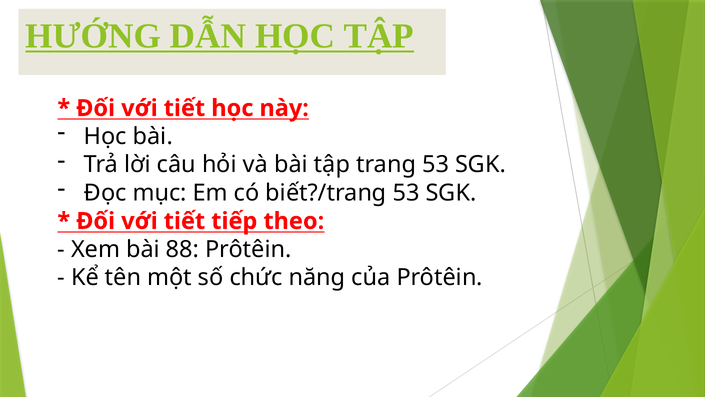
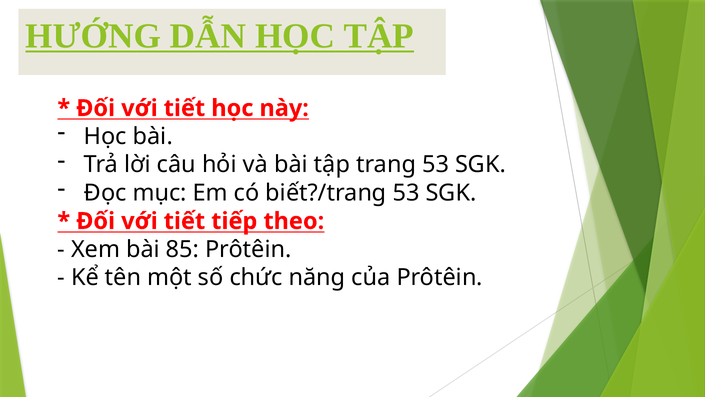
88: 88 -> 85 (183, 249)
